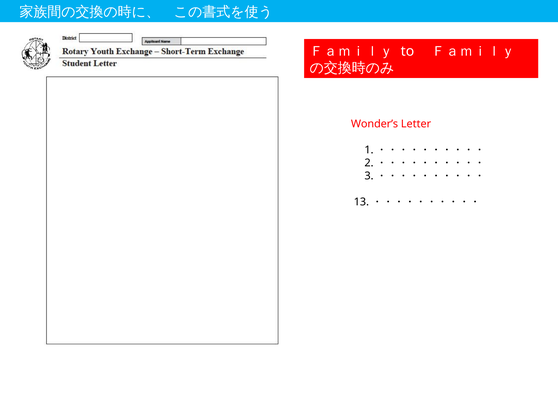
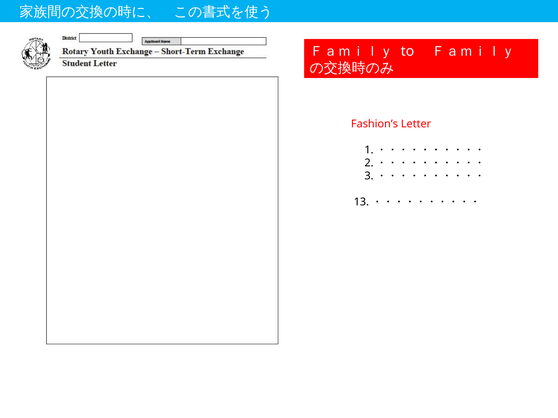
Wonder’s: Wonder’s -> Fashion’s (374, 124)
